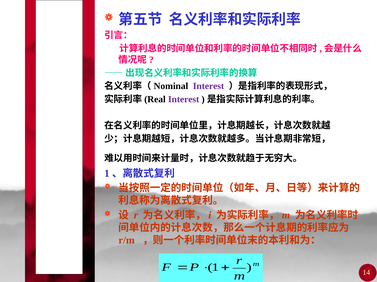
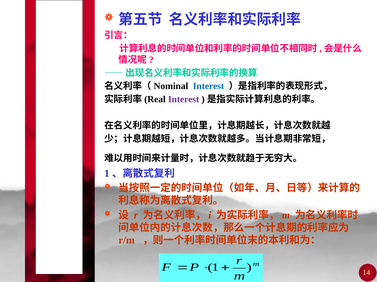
Interest colour: purple -> blue (209, 86)
